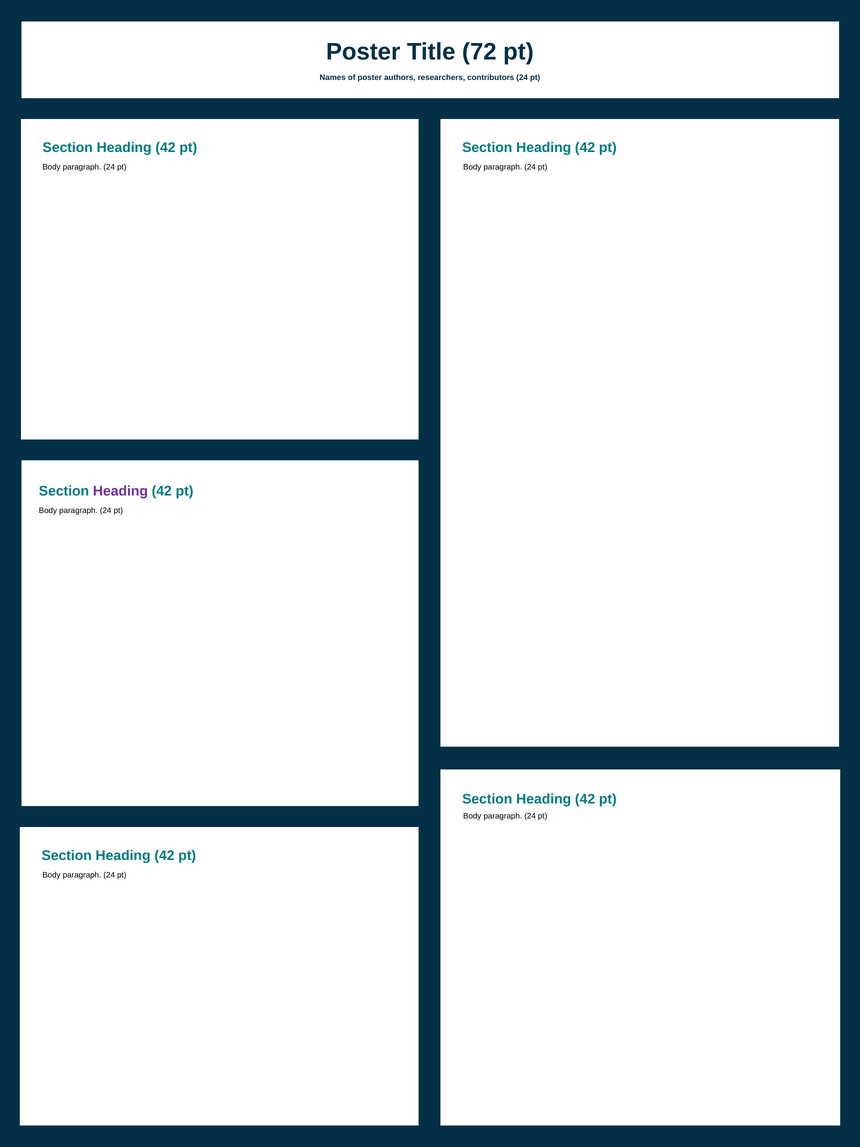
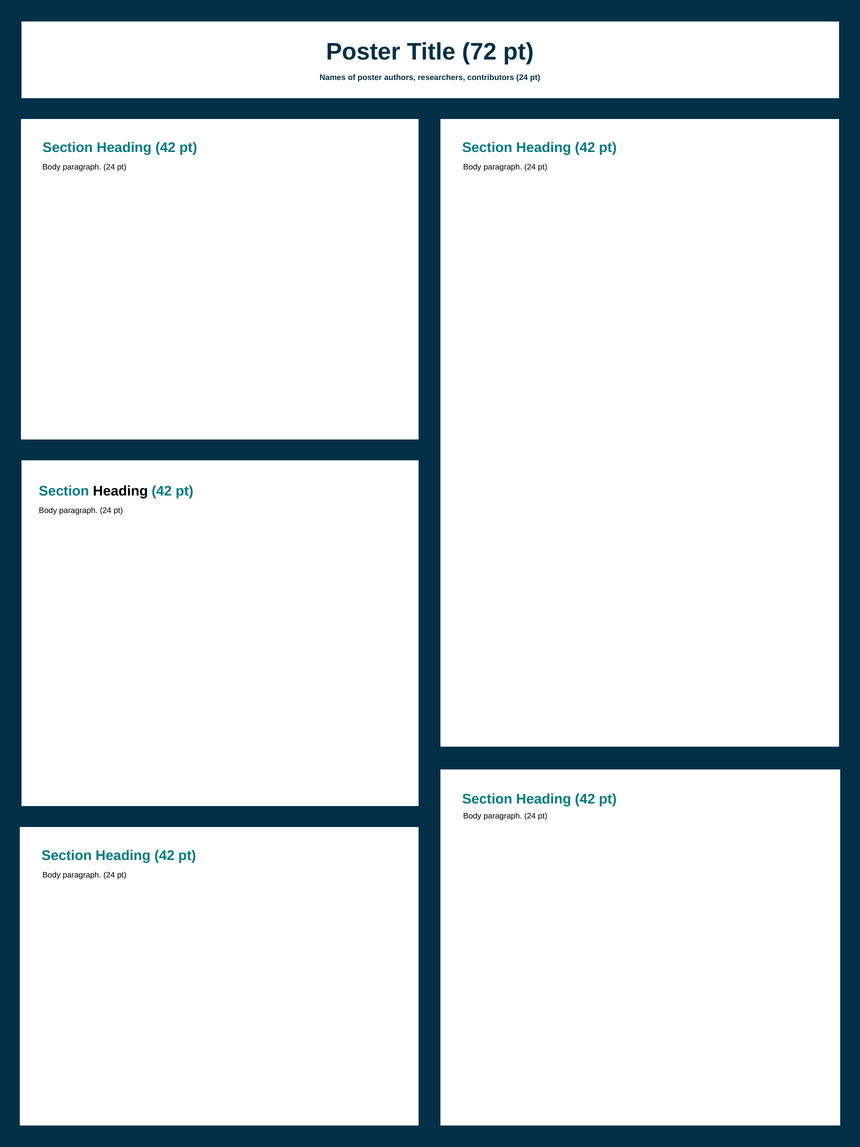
Heading colour: purple -> black (120, 491)
